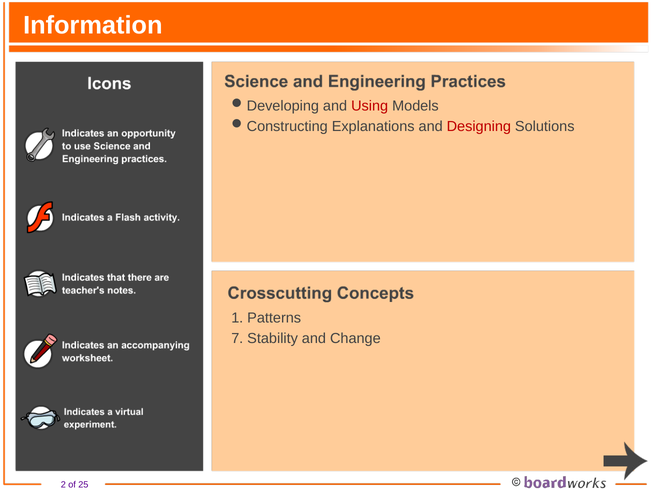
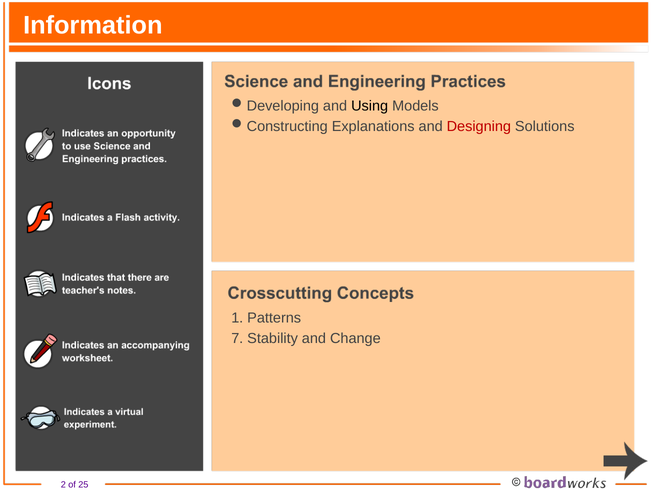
Using colour: red -> black (370, 106)
